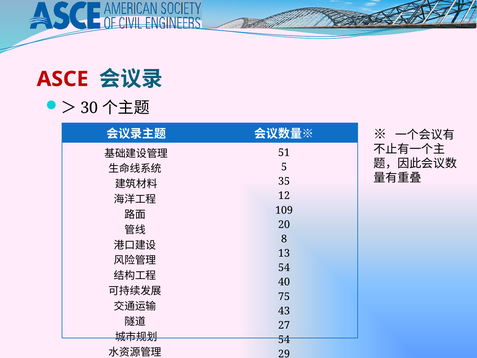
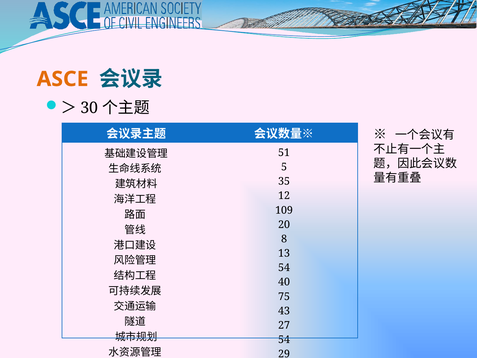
ASCE colour: red -> orange (63, 79)
